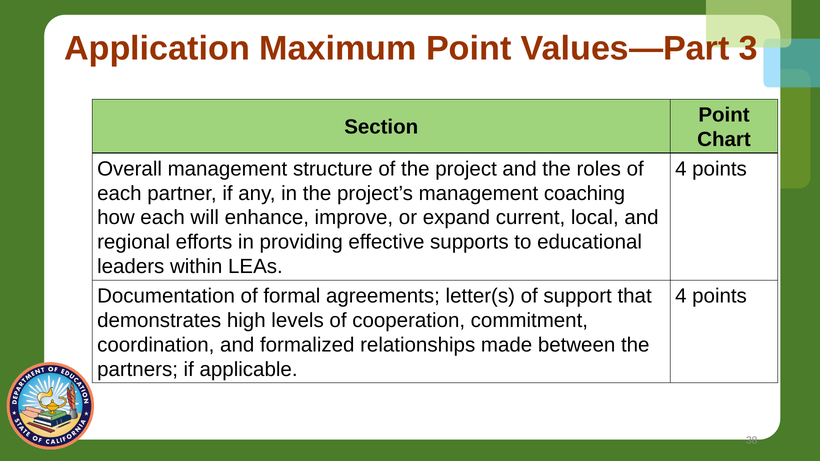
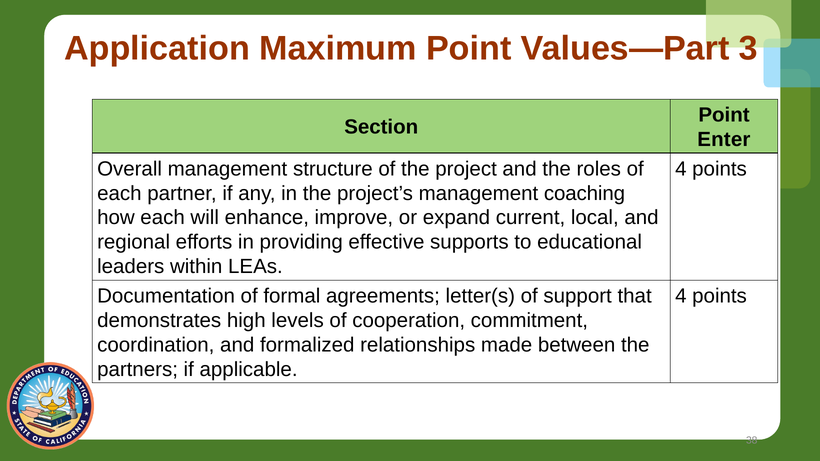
Chart: Chart -> Enter (724, 139)
